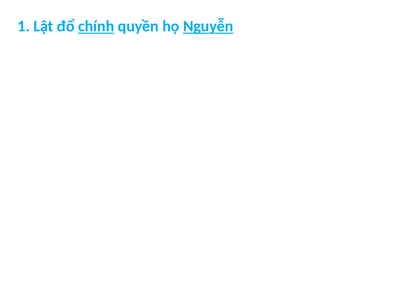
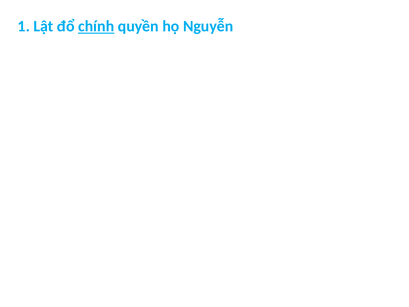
Nguyễn underline: present -> none (208, 26)
